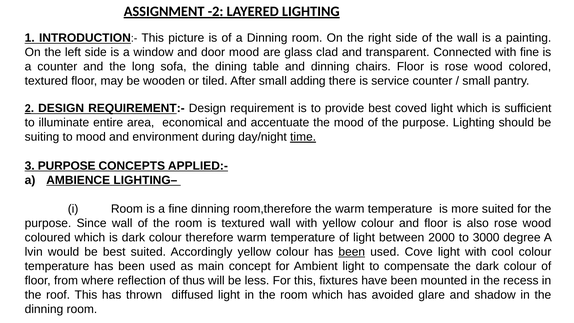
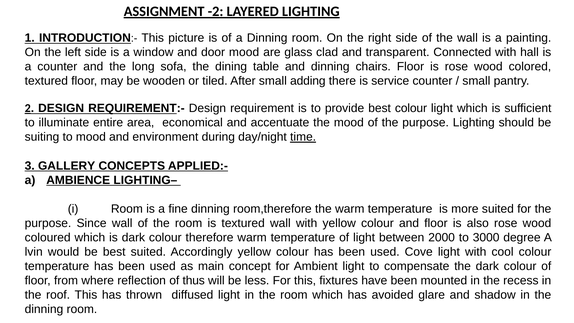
with fine: fine -> hall (529, 52)
best coved: coved -> colour (411, 108)
3 PURPOSE: PURPOSE -> GALLERY (67, 166)
been underline: present -> none (352, 252)
